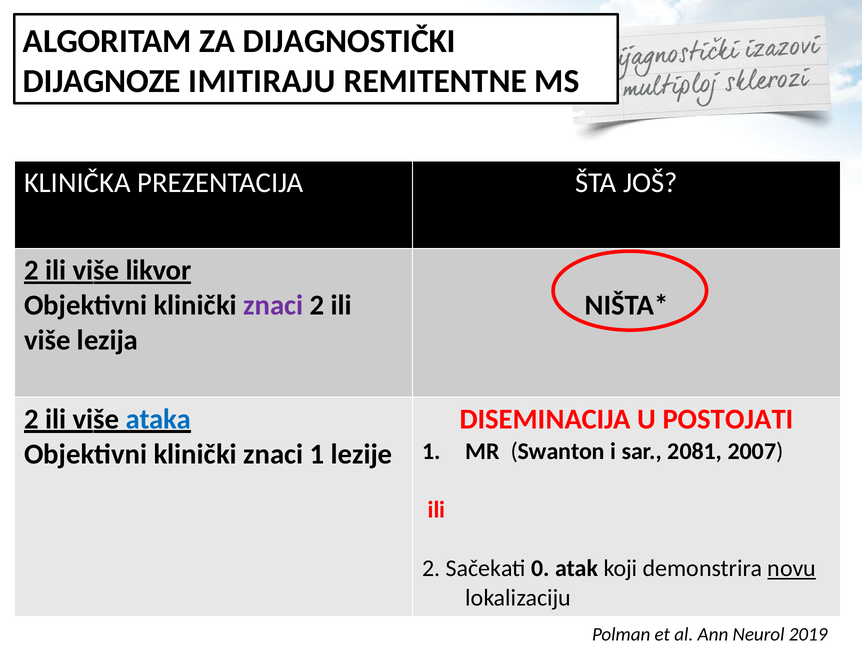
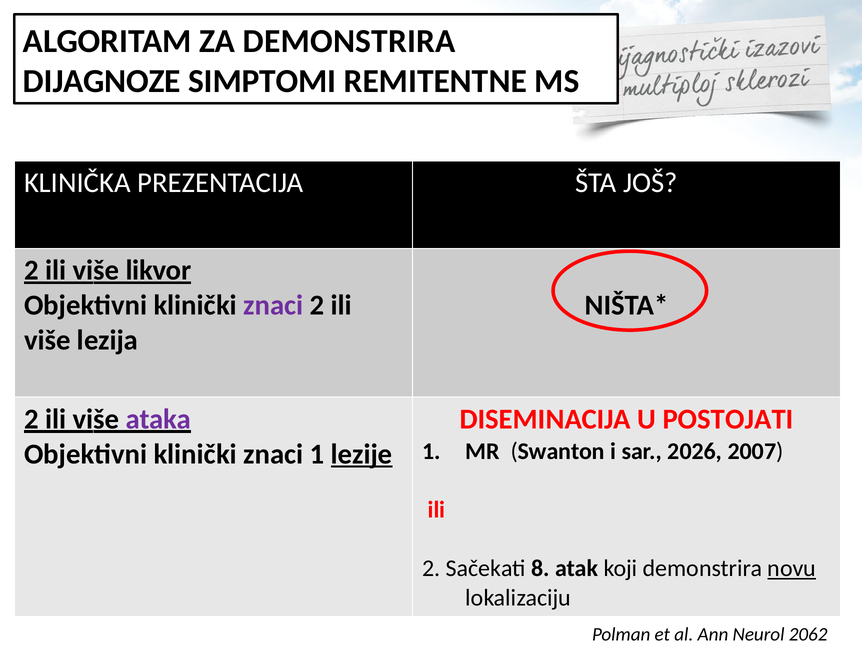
ZA DIJAGNOSTIČKI: DIJAGNOSTIČKI -> DEMONSTRIRA (349, 41)
IMITIRAJU: IMITIRAJU -> SIMPTOMI (262, 81)
ataka colour: blue -> purple (158, 420)
2081: 2081 -> 2026 (695, 452)
lezije underline: none -> present (362, 455)
0: 0 -> 8 (540, 569)
2019: 2019 -> 2062 (808, 635)
